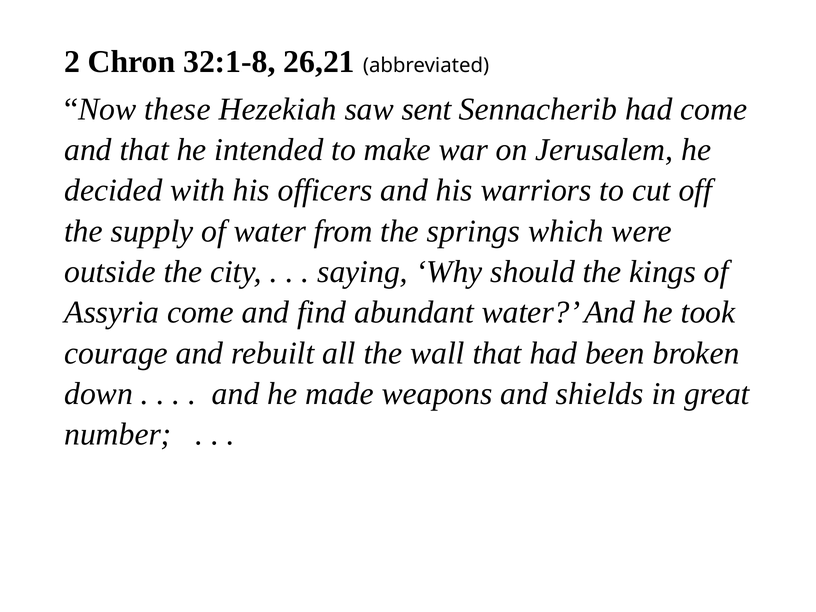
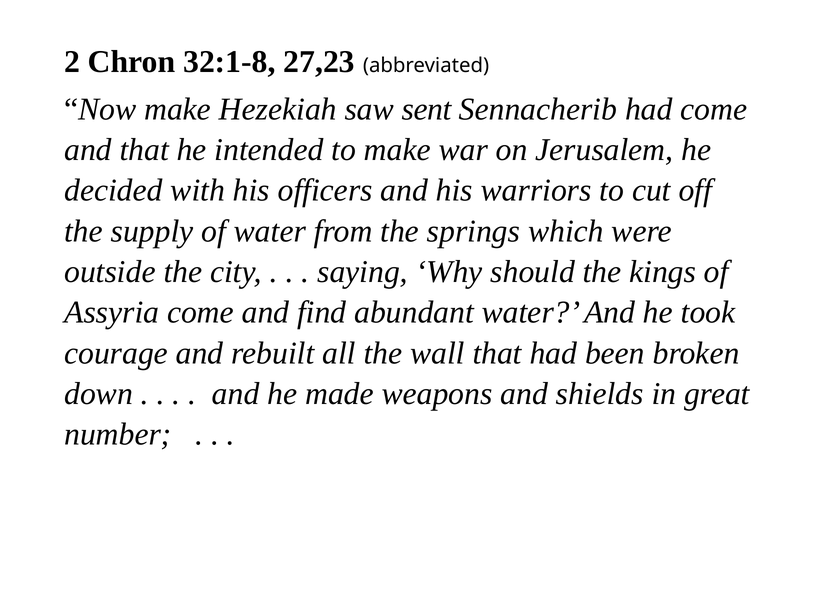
26,21: 26,21 -> 27,23 (319, 62)
Now these: these -> make (178, 109)
